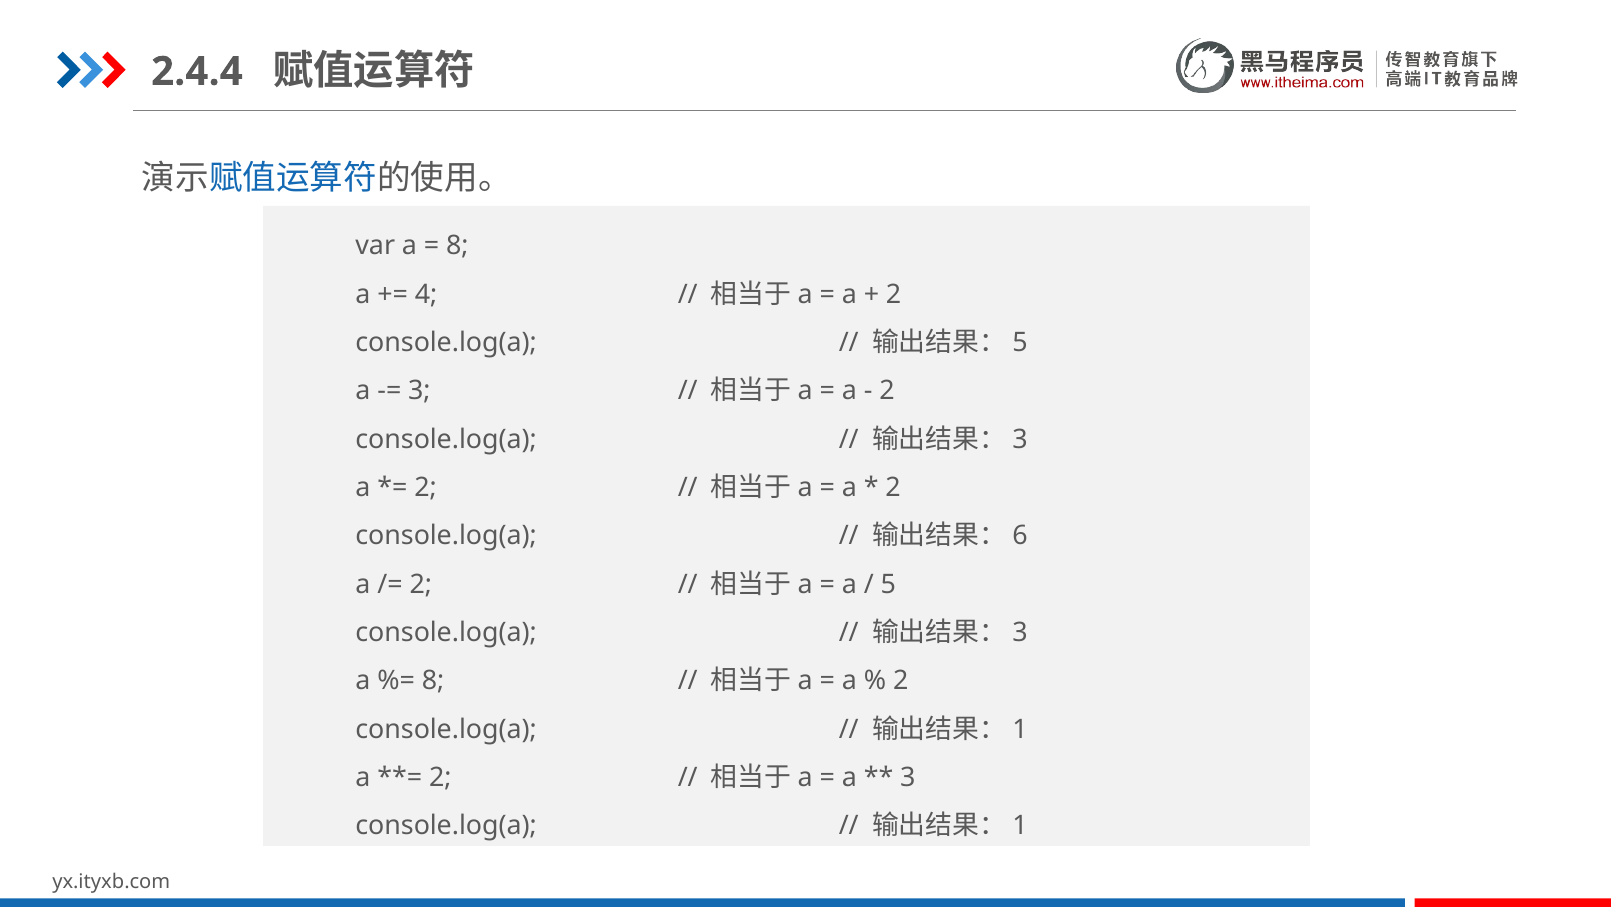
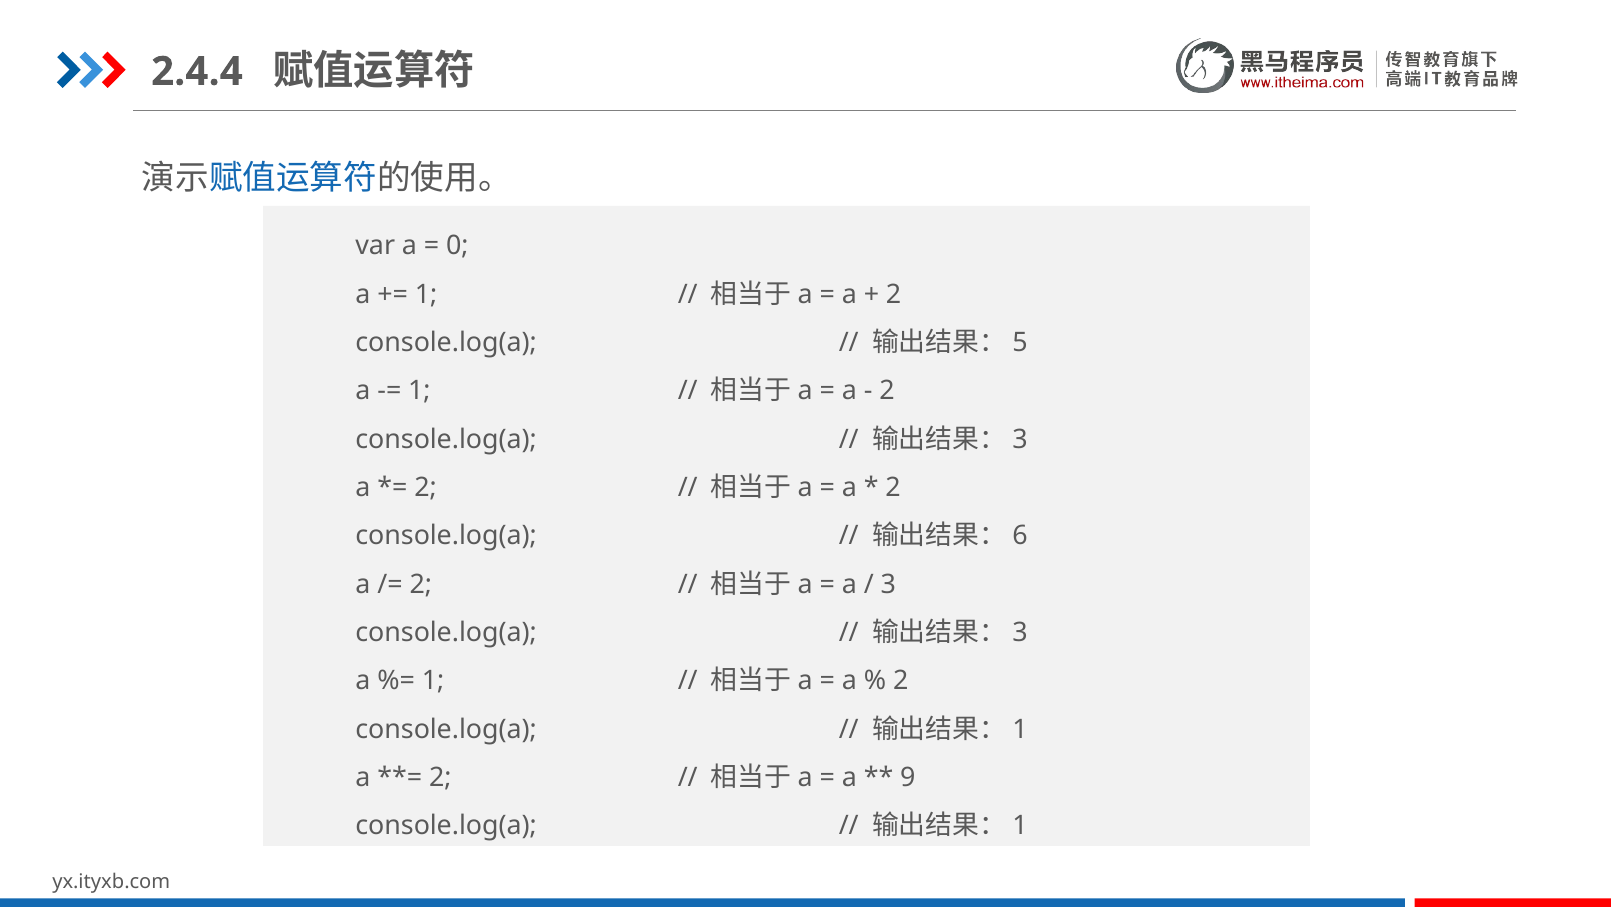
8: 8 -> 0 (457, 246)
4: 4 -> 1 (426, 294)
3: 3 -> 1 (419, 391)
5: 5 -> 3 (888, 584)
8: 8 -> 1 (433, 680)
3: 3 -> 9 (908, 777)
